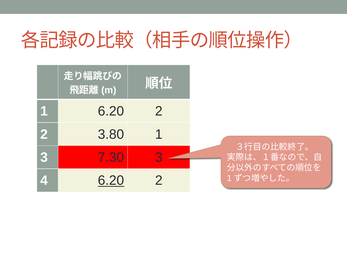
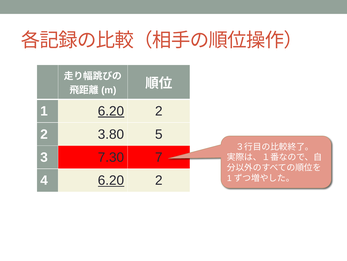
6.20 underline: none -> present (111, 111)
3.80 1: 1 -> 5 (159, 134)
7.30 3: 3 -> 7 (159, 157)
